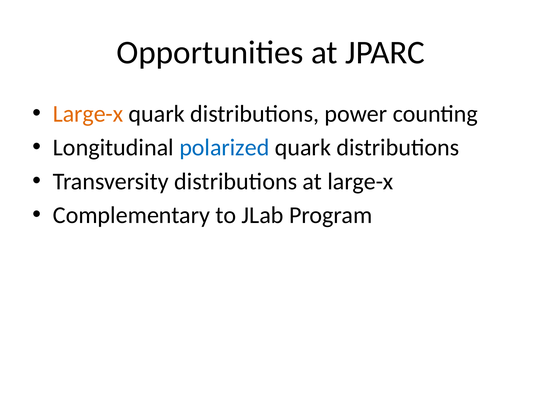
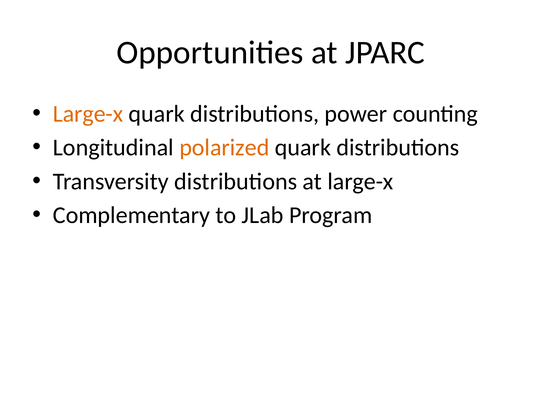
polarized colour: blue -> orange (224, 147)
